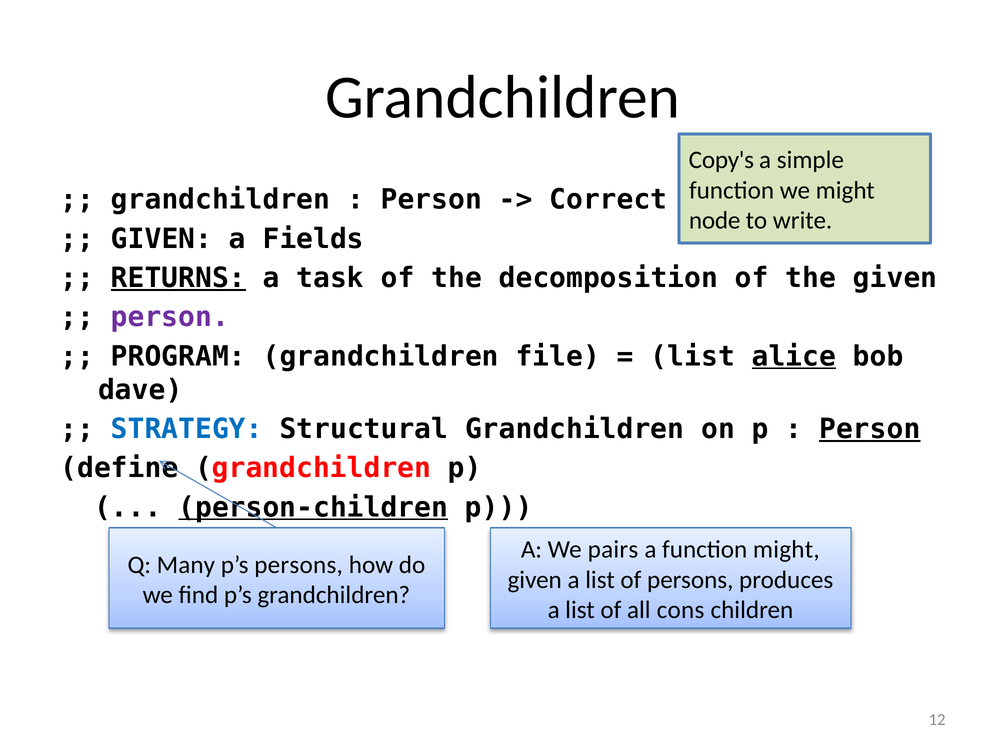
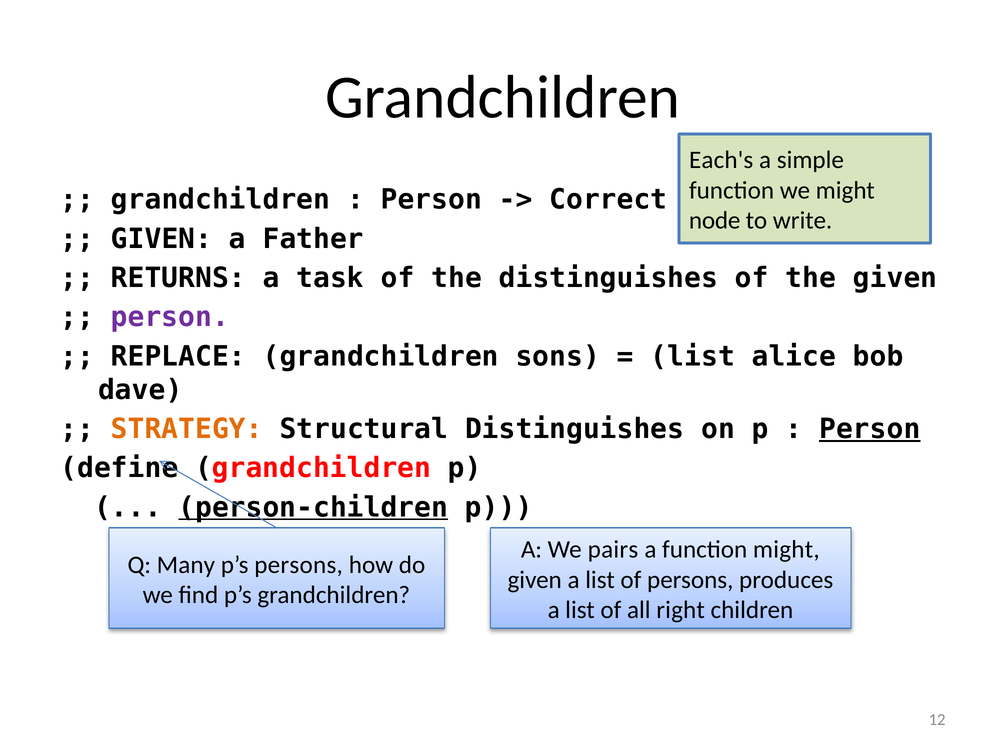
Copy's: Copy's -> Each's (721, 160)
Fields: Fields -> Father (313, 239)
RETURNS underline: present -> none (178, 278)
the decomposition: decomposition -> distinguishes (608, 278)
PROGRAM: PROGRAM -> REPLACE (178, 357)
file: file -> sons (558, 357)
alice underline: present -> none (794, 357)
STRATEGY colour: blue -> orange (187, 429)
Structural Grandchildren: Grandchildren -> Distinguishes (575, 429)
cons: cons -> right (681, 610)
